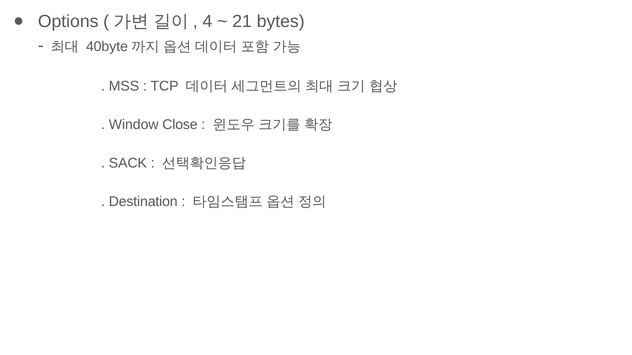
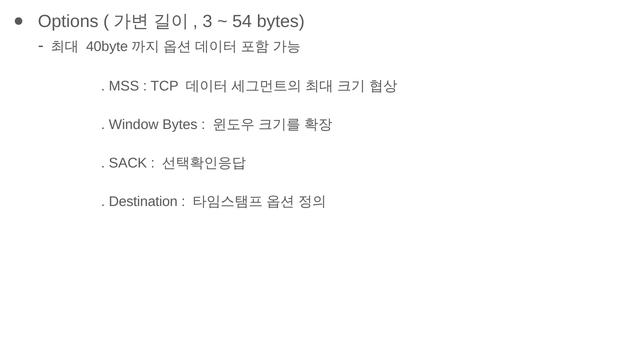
4: 4 -> 3 (207, 21)
21: 21 -> 54 (242, 21)
Window Close: Close -> Bytes (180, 125)
